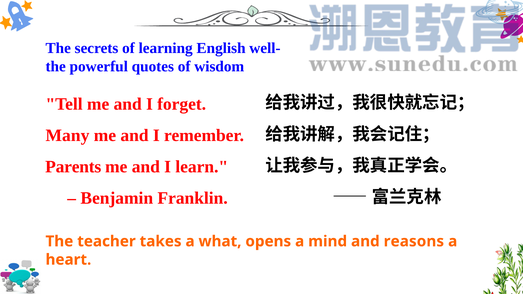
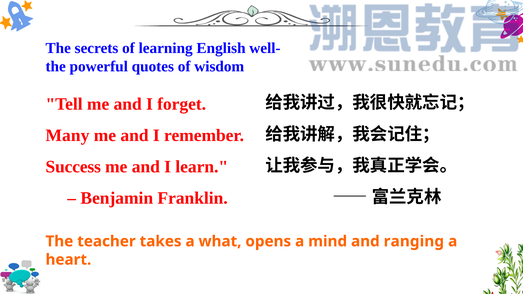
Parents: Parents -> Success (73, 167)
reasons: reasons -> ranging (414, 241)
